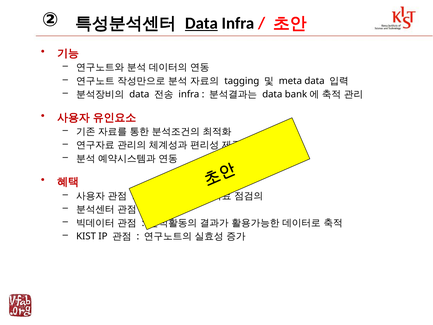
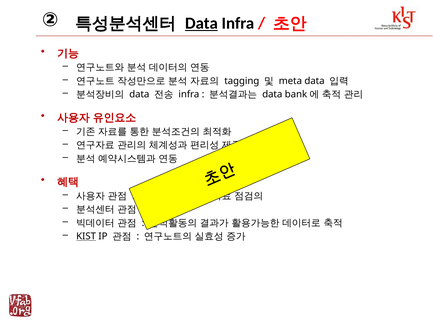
KIST underline: none -> present (86, 236)
